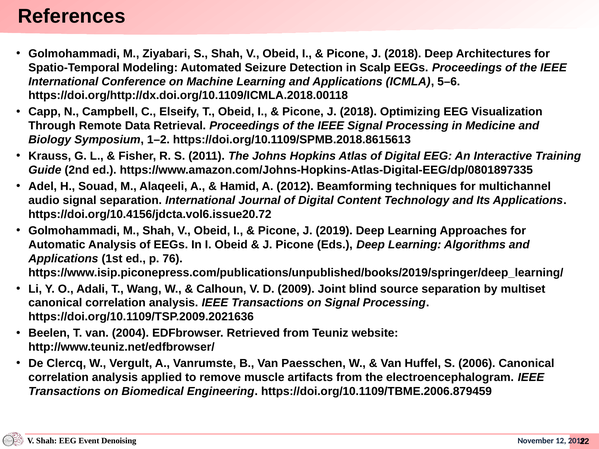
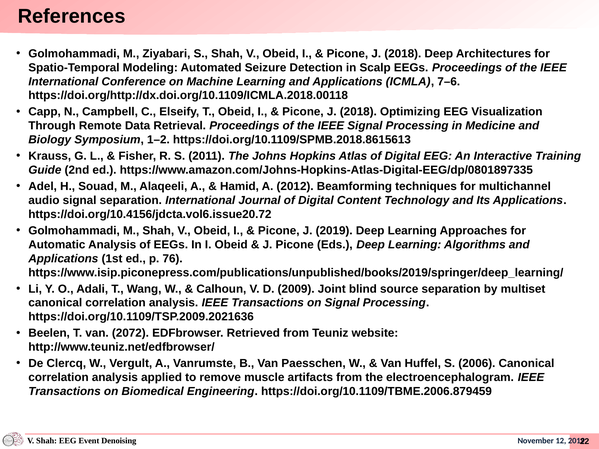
5–6: 5–6 -> 7–6 (449, 82)
2004: 2004 -> 2072 (130, 333)
